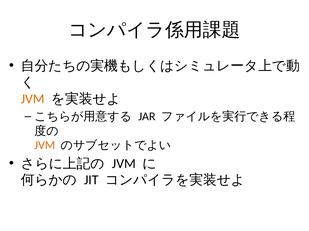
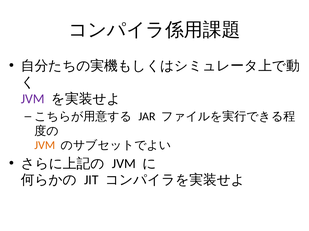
JVM colour: orange -> purple (33, 99)
